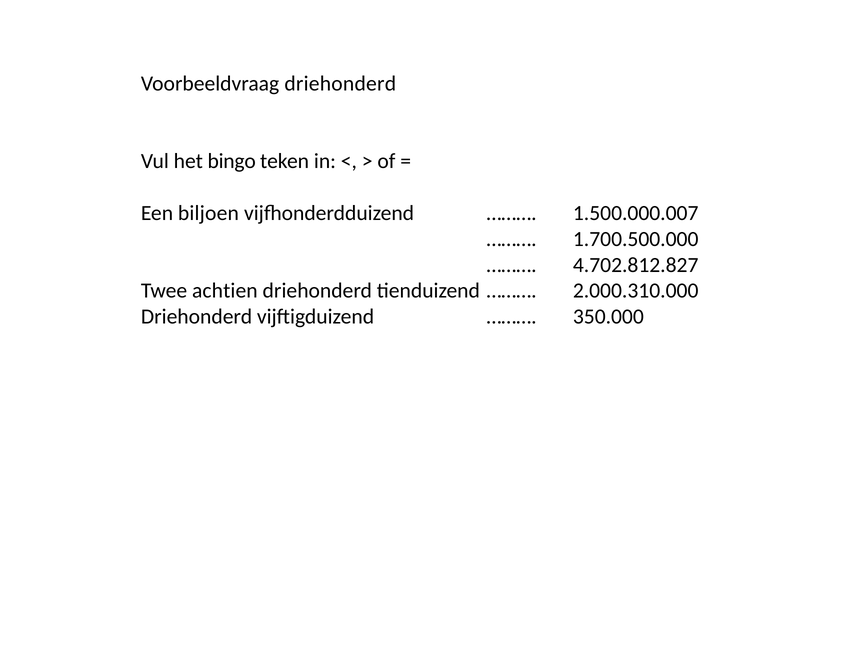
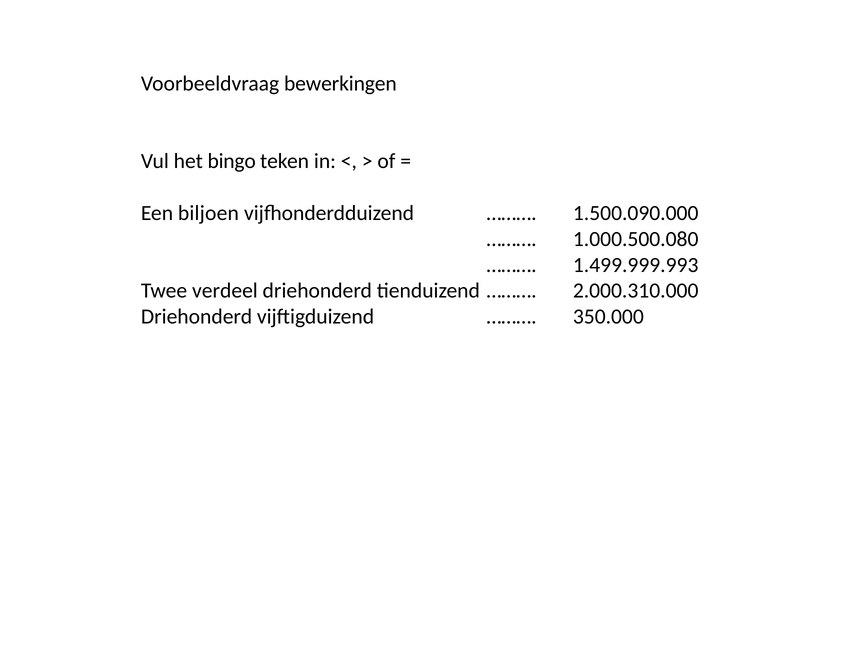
Voorbeeldvraag driehonderd: driehonderd -> bewerkingen (340, 83)
1.500.000.007: 1.500.000.007 -> 1.500.090.000 (636, 213)
1.700.500.000: 1.700.500.000 -> 1.000.500.080 (636, 239)
4.702.812.827: 4.702.812.827 -> 1.499.999.993 (636, 265)
achtien: achtien -> verdeel (225, 291)
